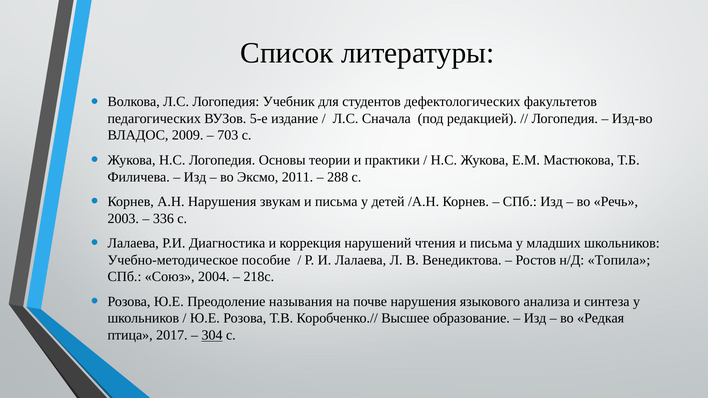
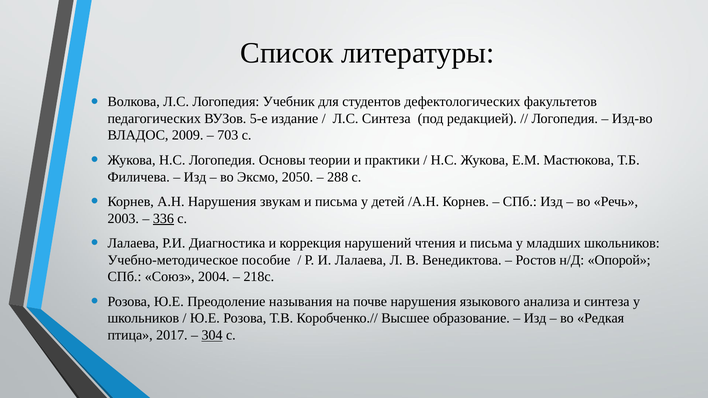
Л.С Сначала: Сначала -> Синтеза (386, 119)
2011: 2011 -> 2050 (298, 177)
336 underline: none -> present (163, 219)
Топила: Топила -> Опорой (619, 260)
